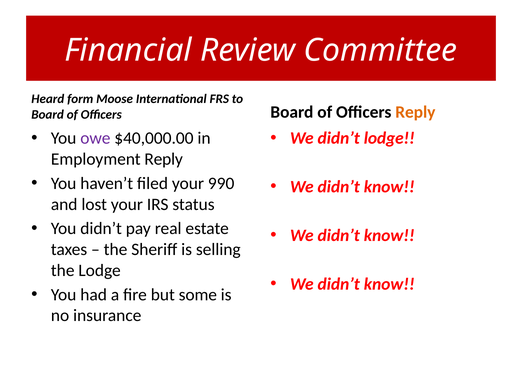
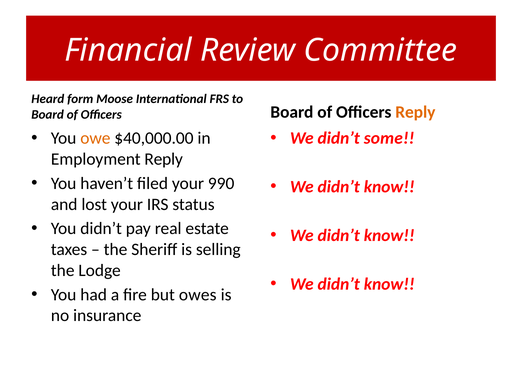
owe colour: purple -> orange (95, 138)
didn’t lodge: lodge -> some (389, 138)
some: some -> owes (198, 295)
